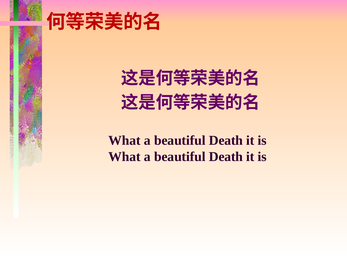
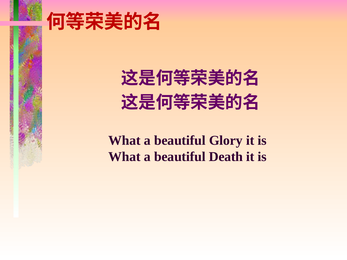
Death: Death -> Glory (226, 141)
